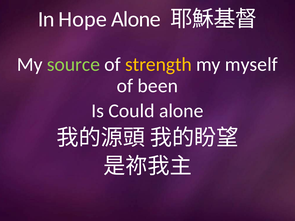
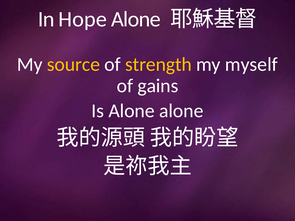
source colour: light green -> yellow (73, 65)
been: been -> gains (158, 86)
Is Could: Could -> Alone (132, 111)
